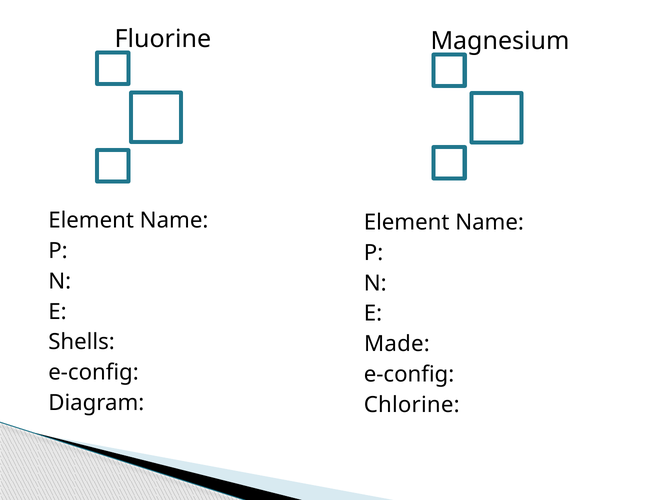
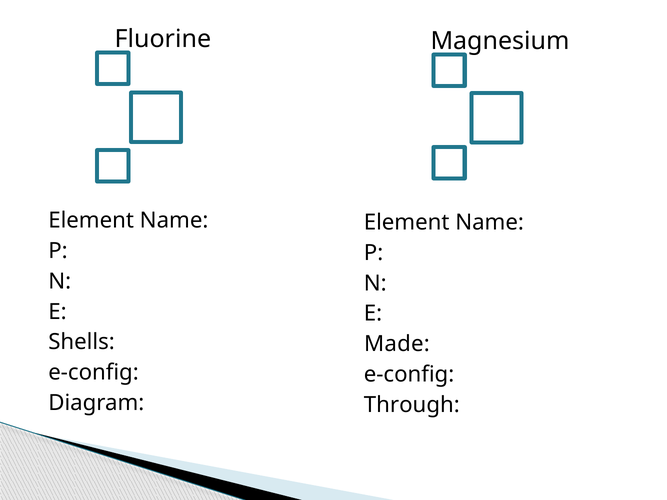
Chlorine: Chlorine -> Through (412, 405)
